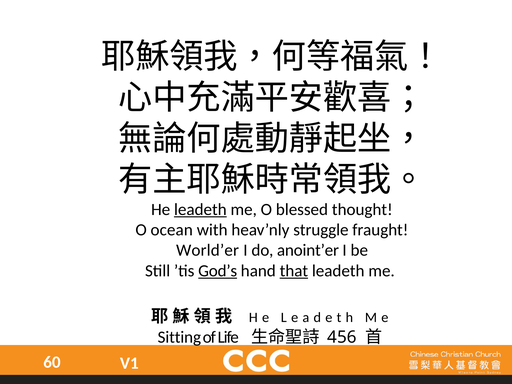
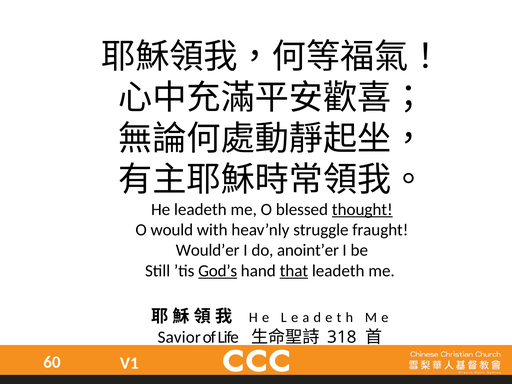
leadeth underline: present -> none (200, 209)
thought underline: none -> present (362, 209)
ocean: ocean -> would (172, 230)
World’er: World’er -> Would’er (208, 250)
Sitting: Sitting -> Savior (179, 337)
456: 456 -> 318 (342, 337)
